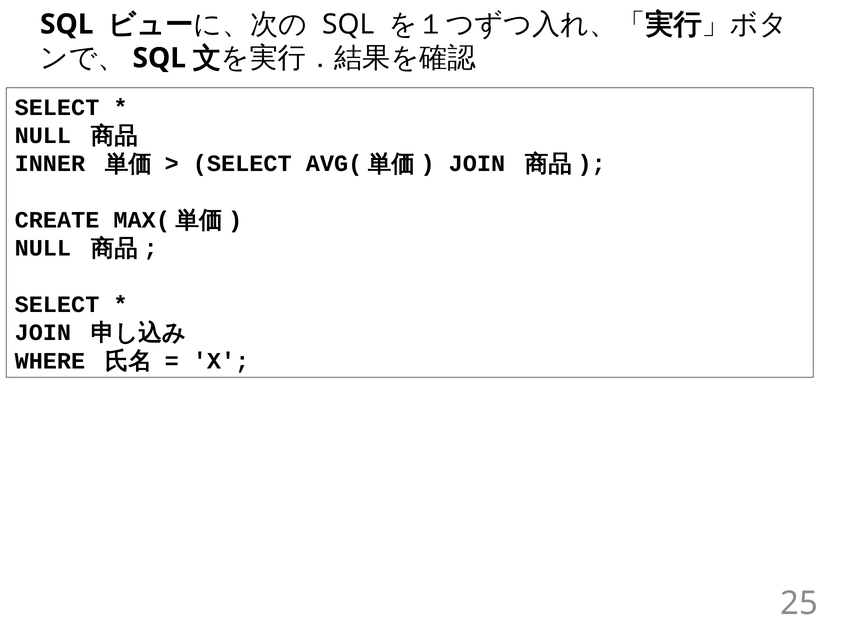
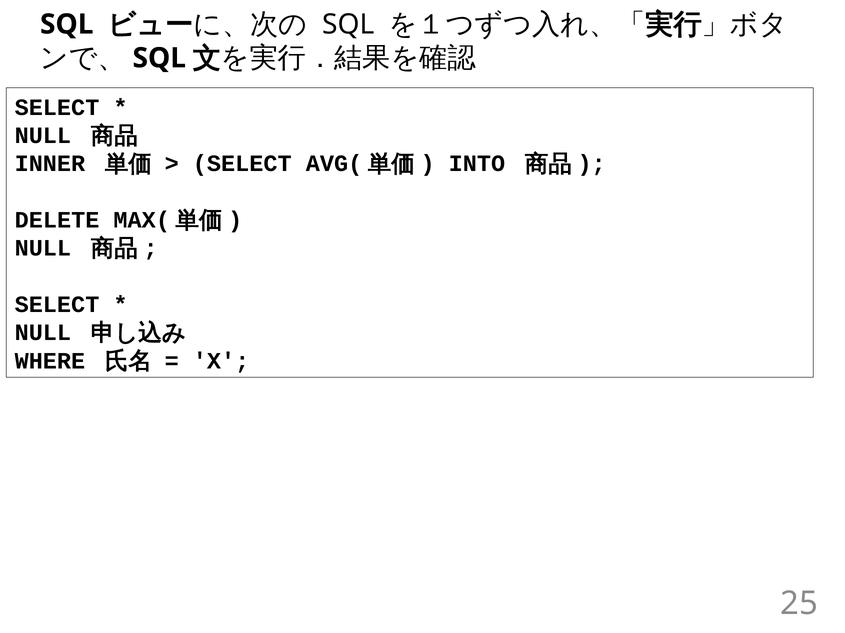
JOIN: JOIN -> INTO (477, 164)
CREATE: CREATE -> DELETE (57, 220)
JOIN: JOIN -> NULL (43, 333)
